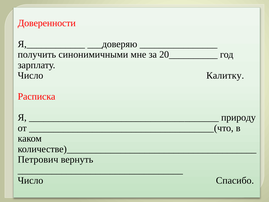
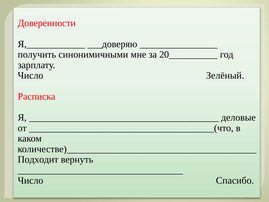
Калитку: Калитку -> Зелёный (225, 75)
природу: природу -> деловые (238, 117)
Петрович: Петрович -> Подходит (38, 159)
